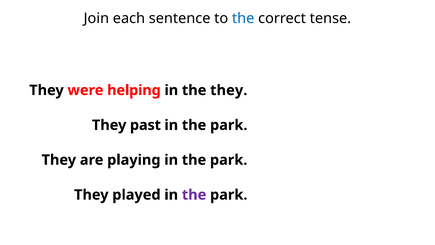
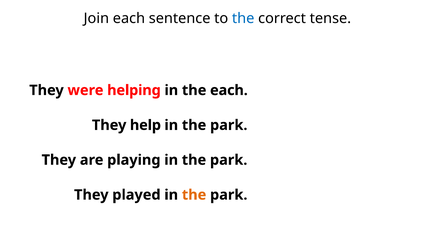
the they: they -> each (229, 90)
past: past -> help (145, 125)
the colour: purple -> orange (194, 195)
